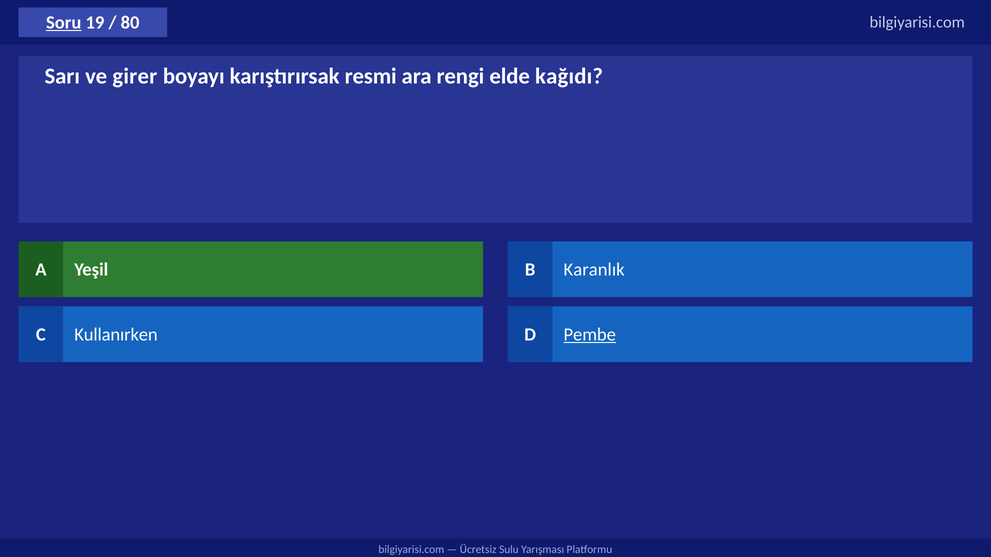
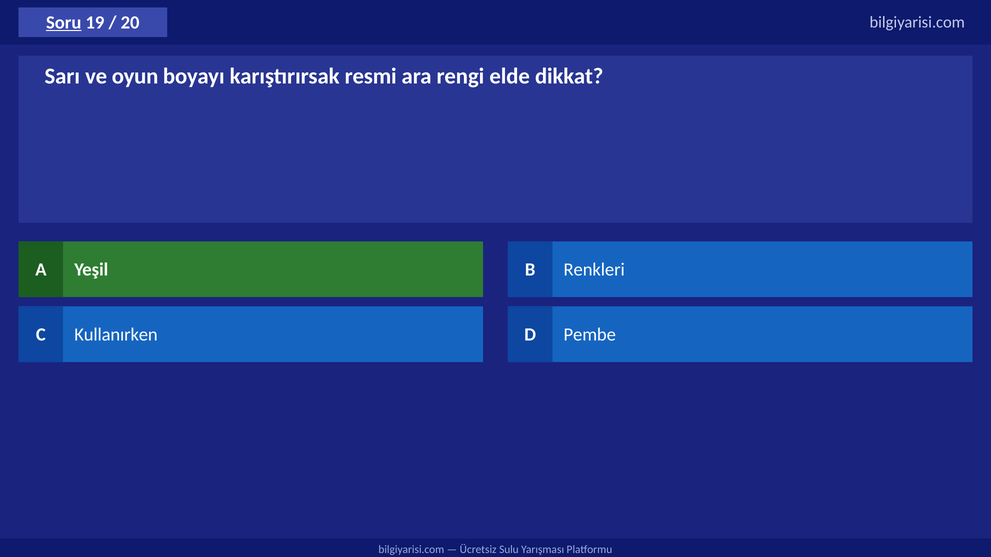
80: 80 -> 20 (130, 23)
girer: girer -> oyun (135, 76)
kağıdı: kağıdı -> dikkat (569, 76)
Karanlık: Karanlık -> Renkleri (594, 270)
Pembe underline: present -> none (590, 335)
